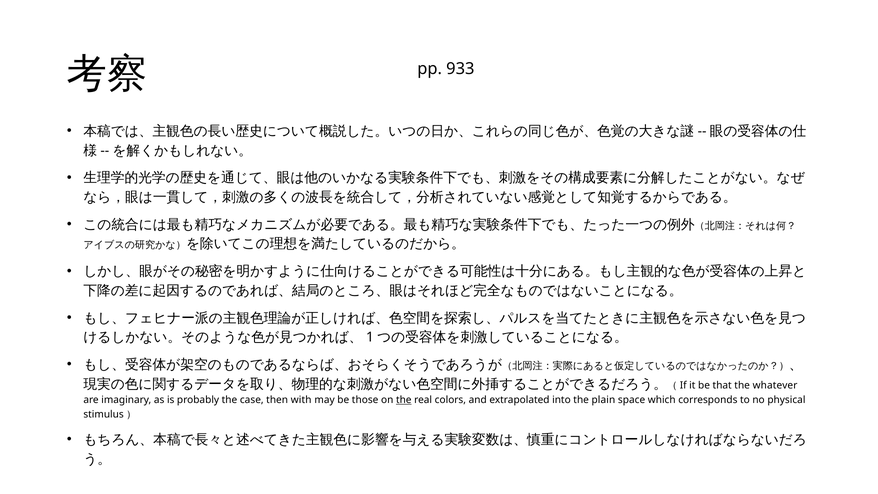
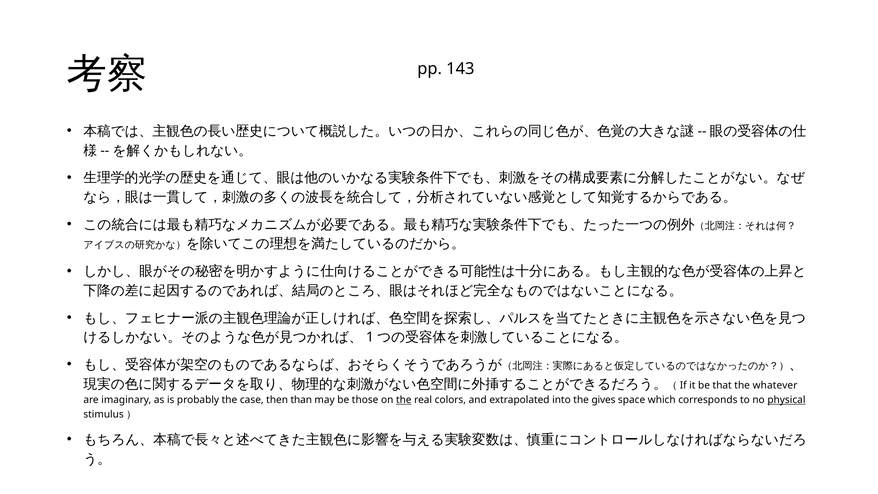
933: 933 -> 143 (460, 69)
with: with -> than (301, 400)
plain: plain -> gives (604, 400)
physical underline: none -> present (786, 400)
